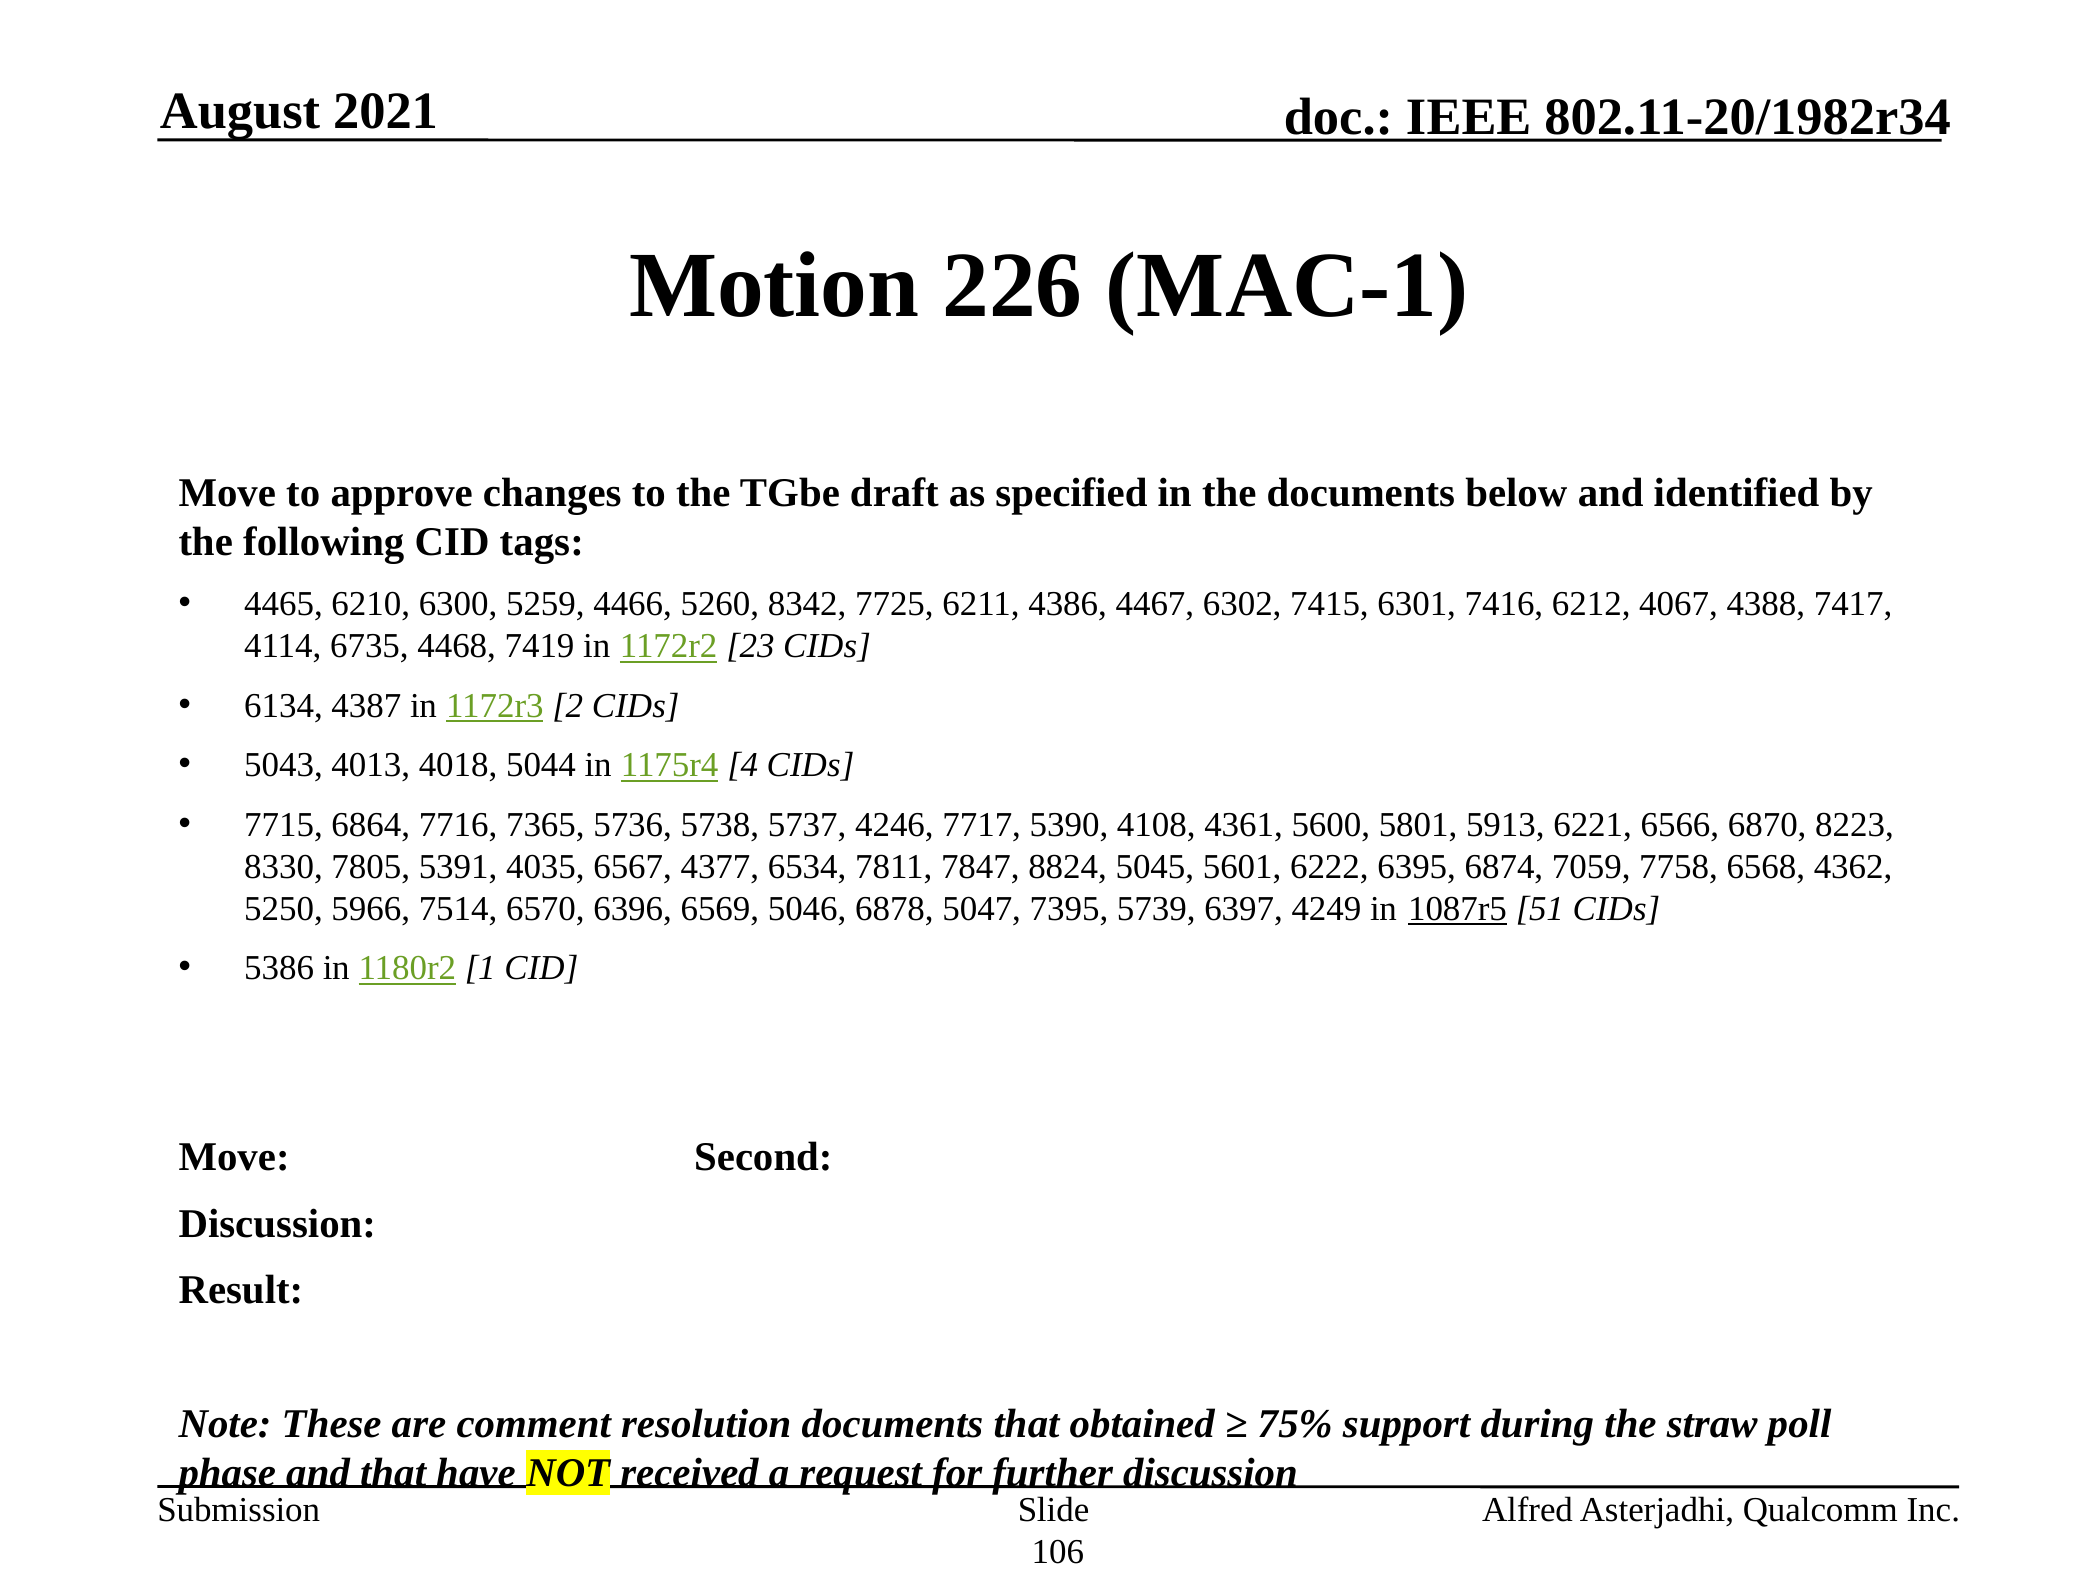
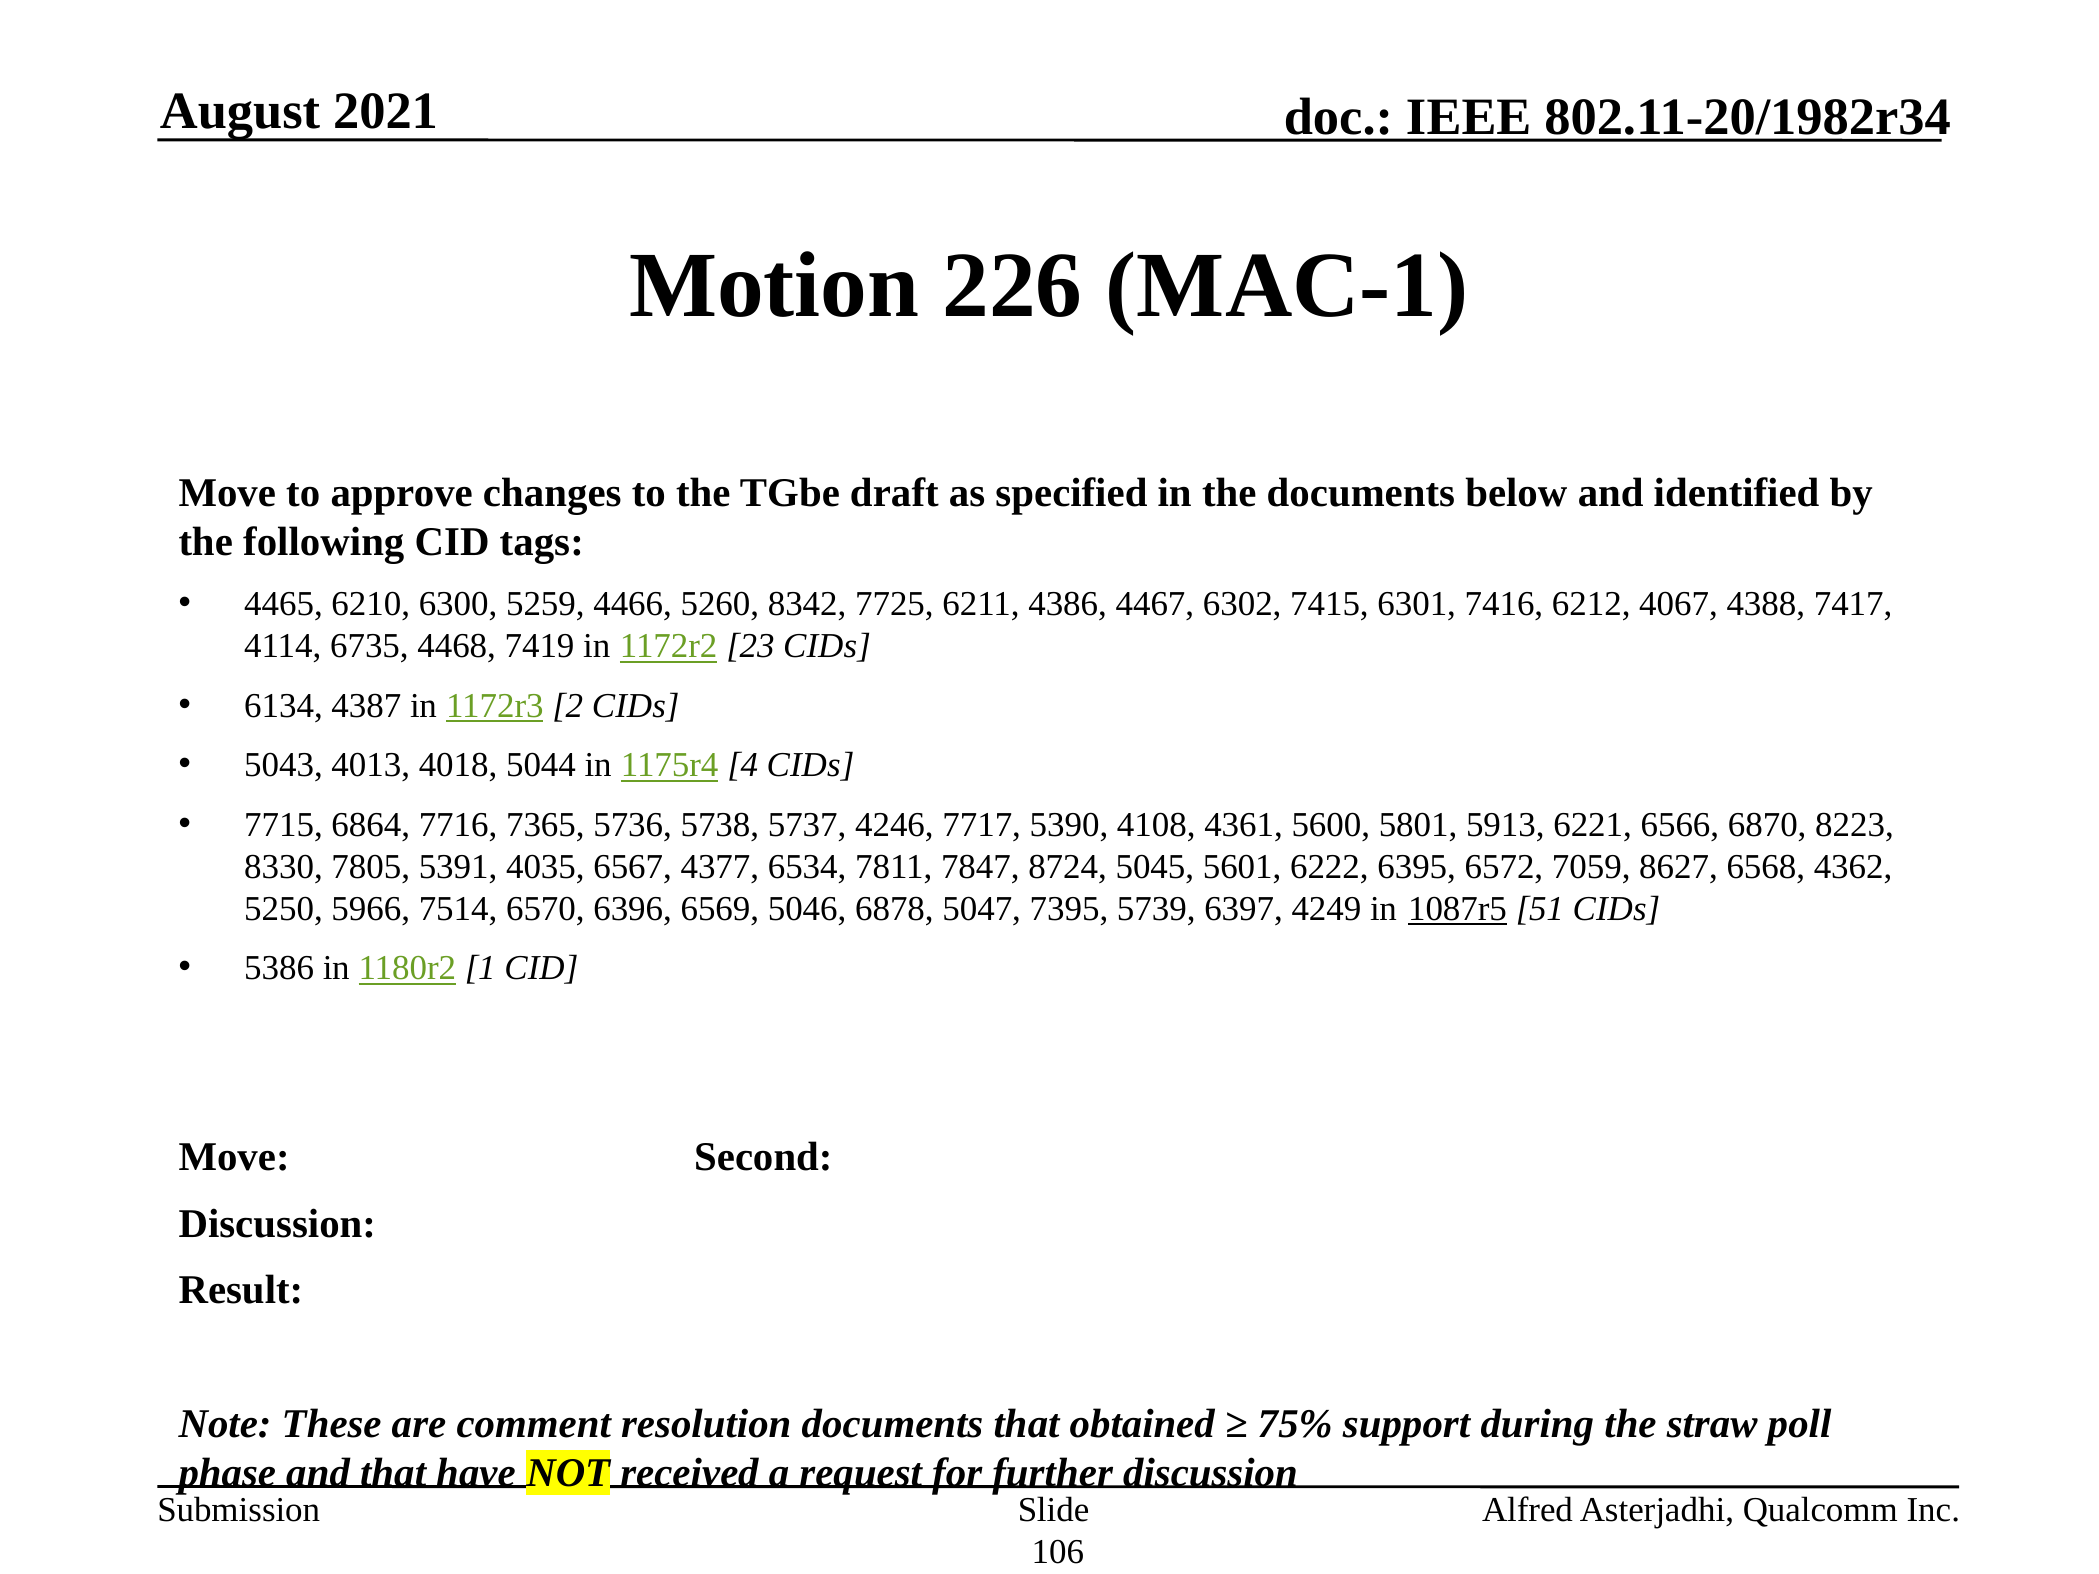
8824: 8824 -> 8724 (1068, 867)
6874: 6874 -> 6572 (1504, 867)
7758: 7758 -> 8627 (1678, 867)
